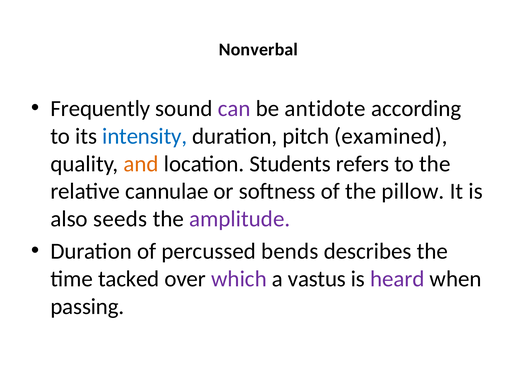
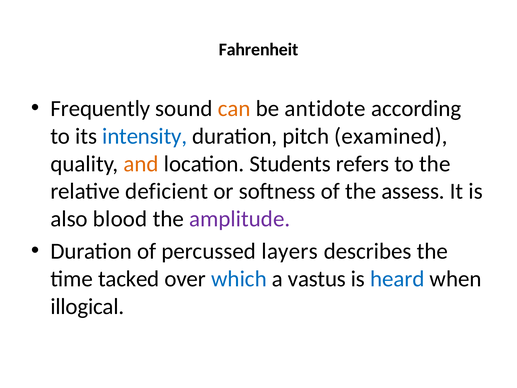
Nonverbal: Nonverbal -> Fahrenheit (259, 50)
can colour: purple -> orange (234, 108)
cannulae: cannulae -> deficient (167, 191)
pillow: pillow -> assess (413, 191)
seeds: seeds -> blood (120, 219)
bends: bends -> layers (290, 251)
which colour: purple -> blue (239, 279)
heard colour: purple -> blue (397, 279)
passing: passing -> illogical (87, 306)
